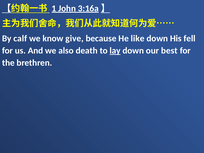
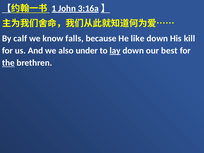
give: give -> falls (75, 38)
fell: fell -> kill (189, 38)
death: death -> under (87, 51)
the underline: none -> present (8, 63)
